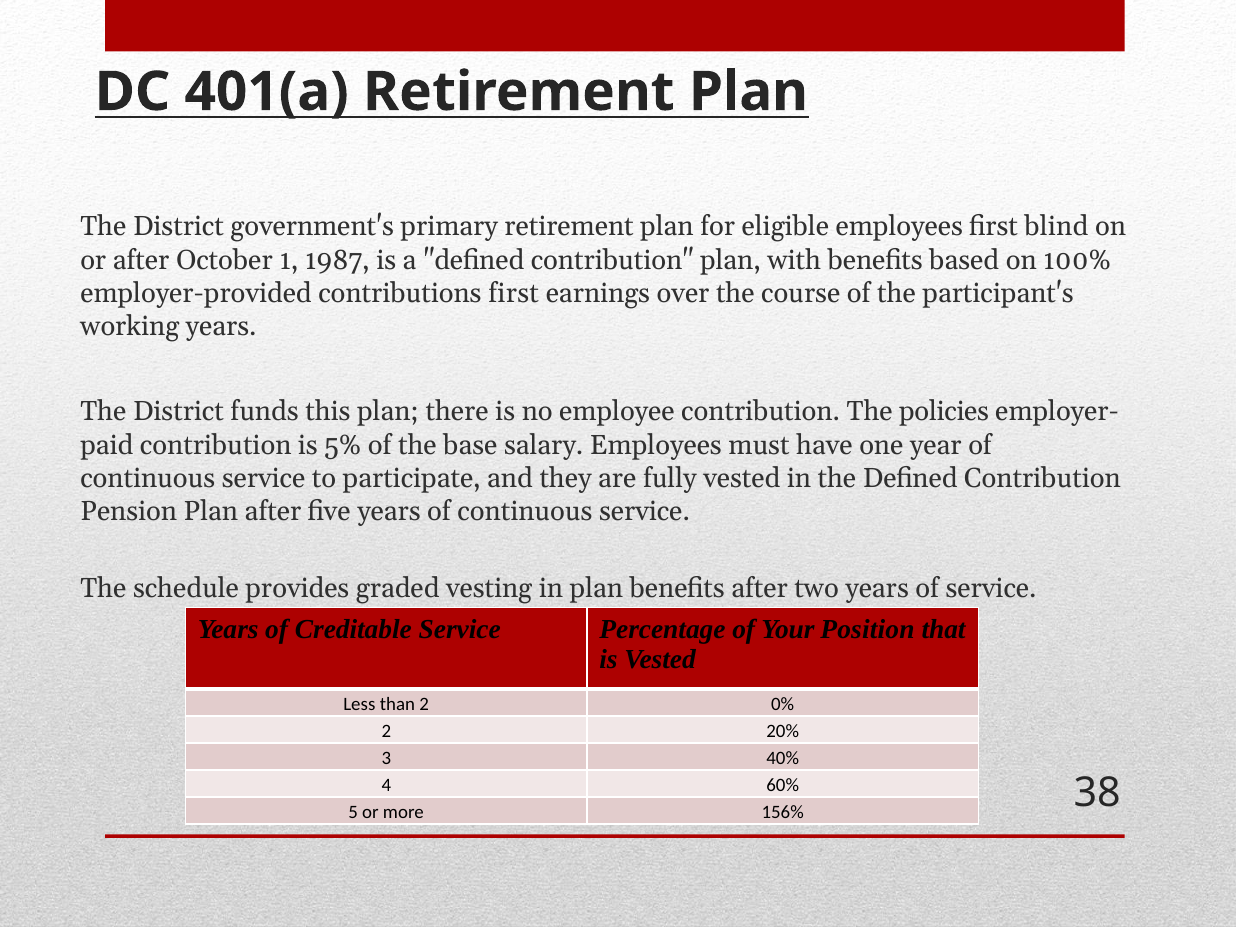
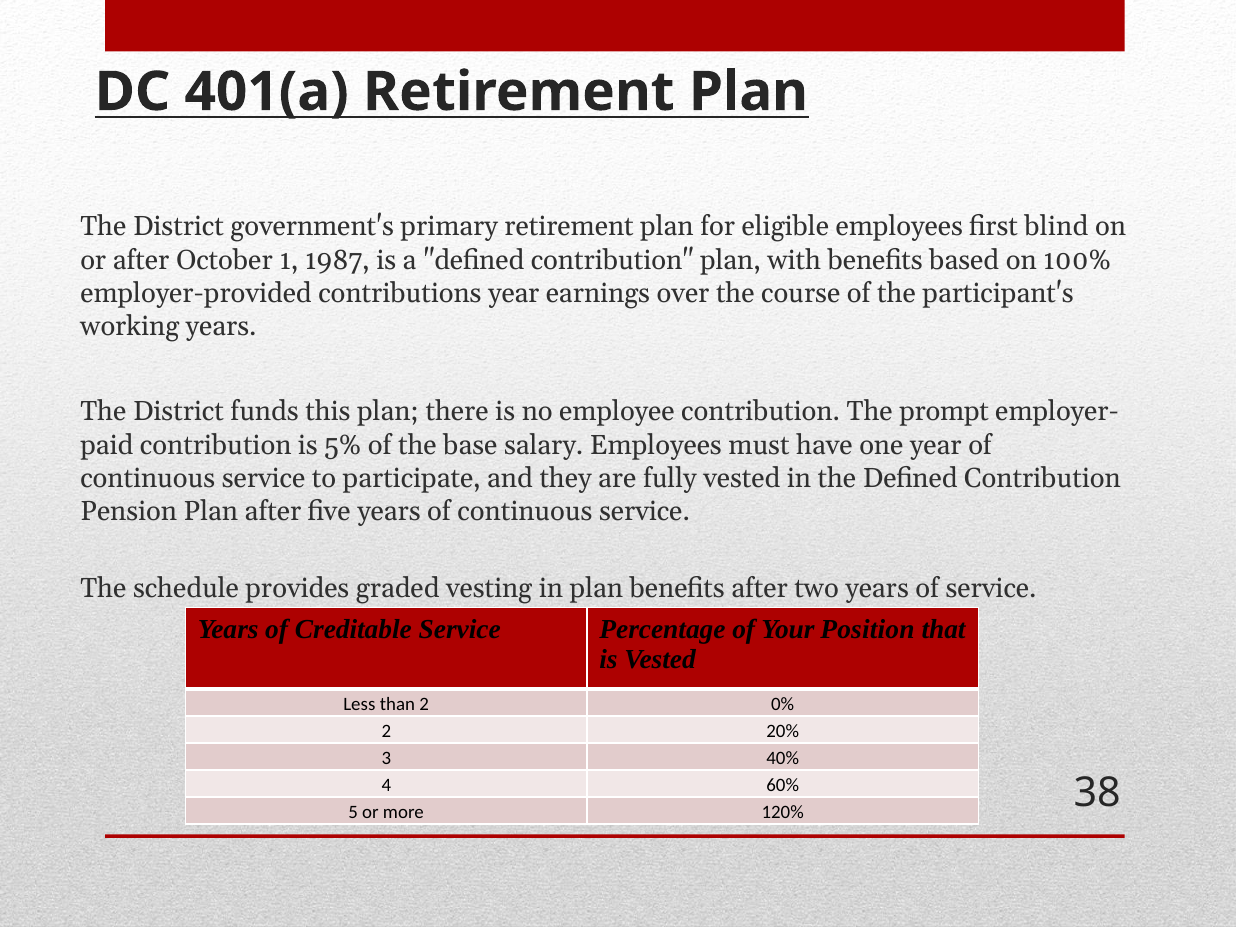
contributions first: first -> year (514, 293)
policies: policies -> prompt (944, 412)
156%: 156% -> 120% (783, 812)
